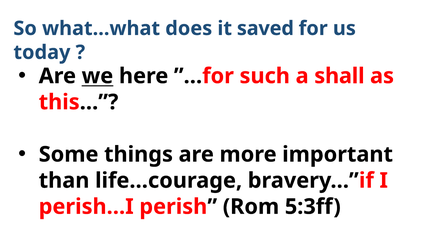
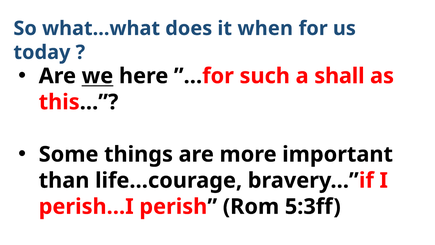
saved: saved -> when (265, 28)
